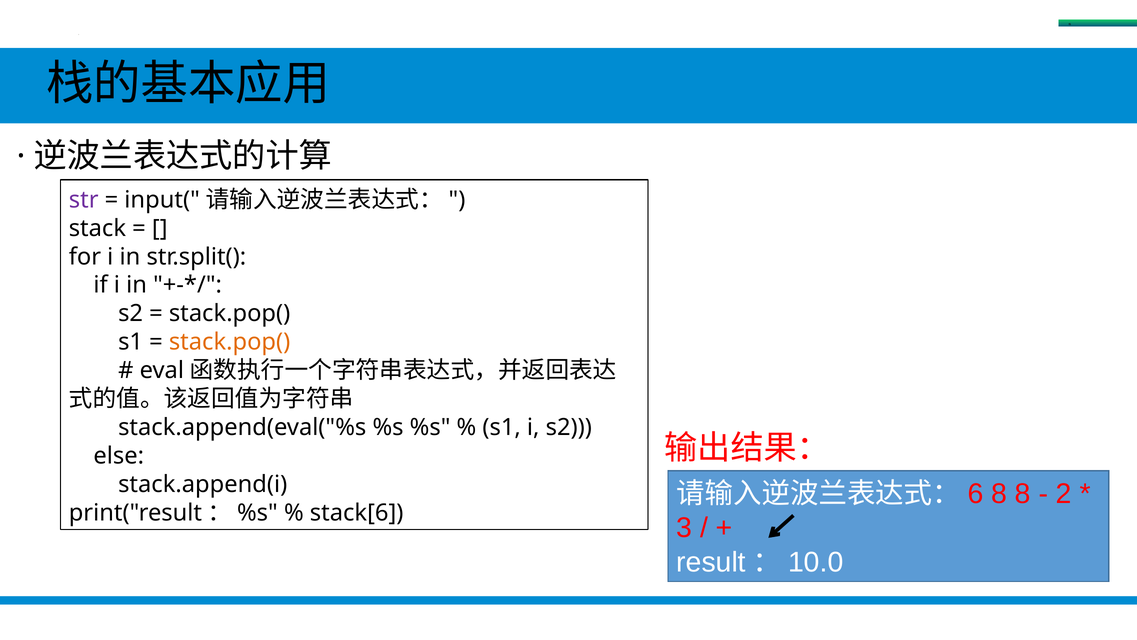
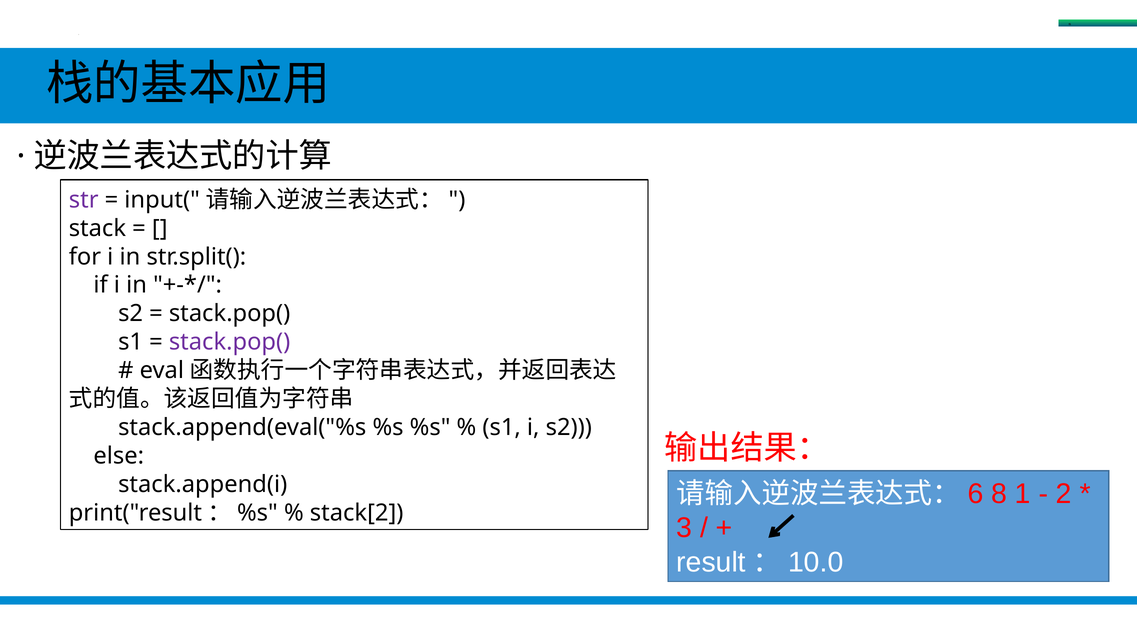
stack.pop( colour: orange -> purple (230, 342)
8 8: 8 -> 1 (1023, 494)
stack[6: stack[6 -> stack[2 (357, 512)
